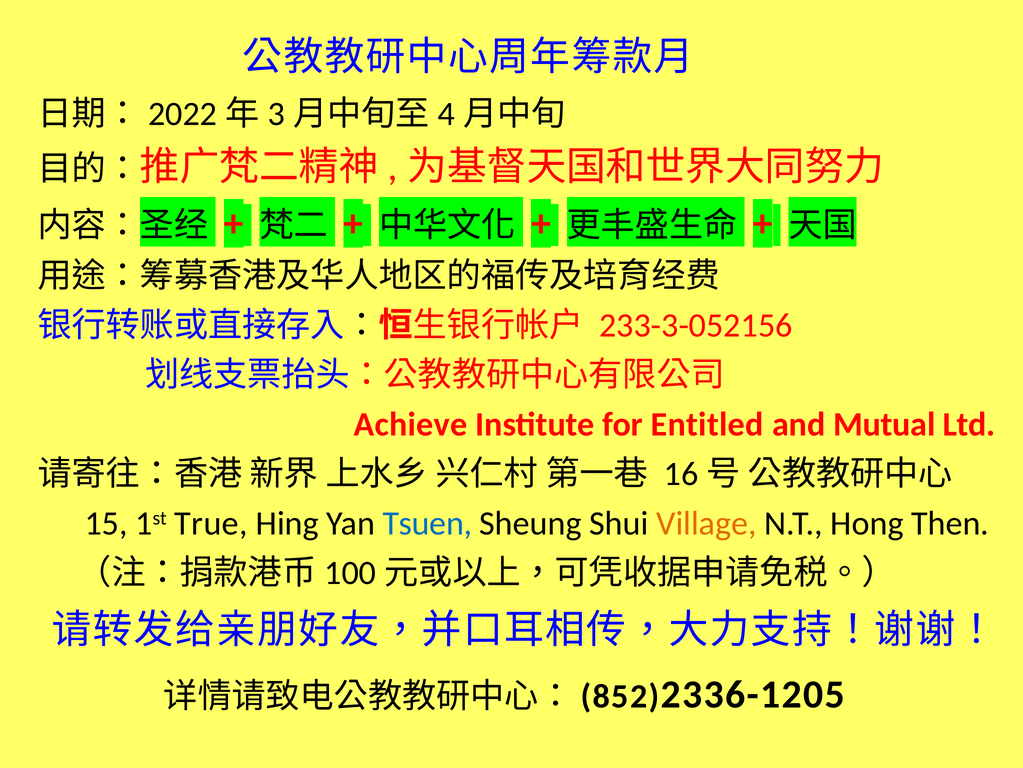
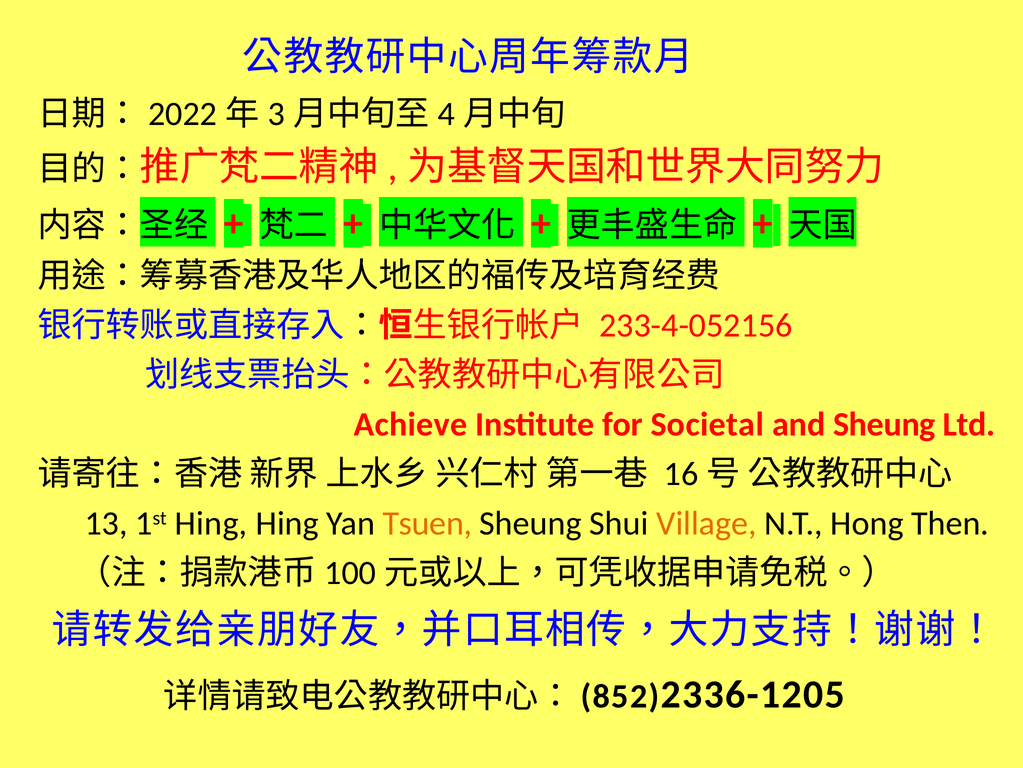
233-3-052156: 233-3-052156 -> 233-4-052156 (696, 325)
Entitled: Entitled -> Societal (707, 424)
and Mutual: Mutual -> Sheung (884, 424)
15: 15 -> 13 (106, 523)
1st True: True -> Hing (211, 523)
Tsuen colour: blue -> orange (427, 523)
